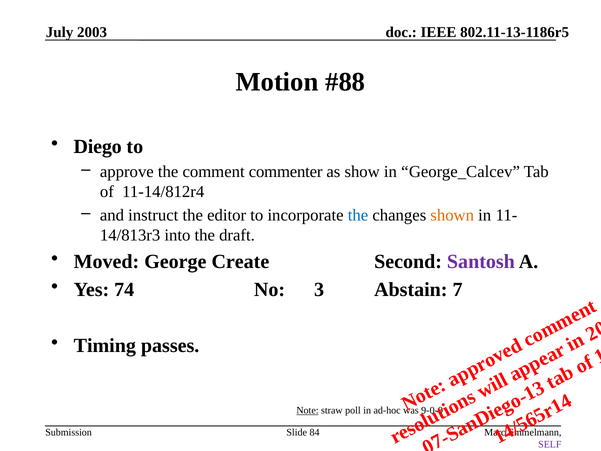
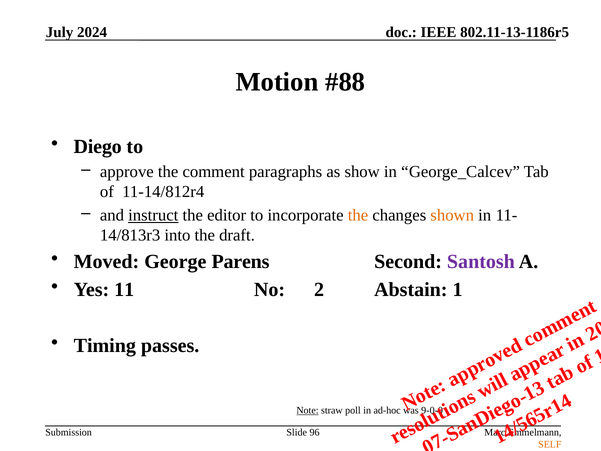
2003: 2003 -> 2024 (92, 32)
commenter: commenter -> paragraphs (286, 172)
instruct underline: none -> present (153, 215)
the colour: blue -> orange (358, 215)
Create: Create -> Parens (240, 262)
74: 74 -> 11 (124, 290)
No 3: 3 -> 2 (319, 290)
Abstain 7: 7 -> 1 (458, 290)
84: 84 -> 96 (315, 432)
SELF colour: purple -> orange (550, 444)
